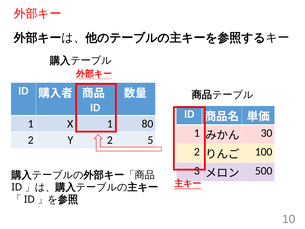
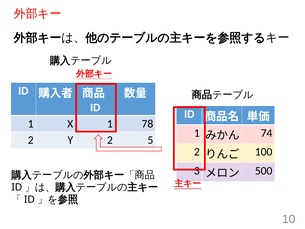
80: 80 -> 78 (147, 124)
30: 30 -> 74 (267, 133)
